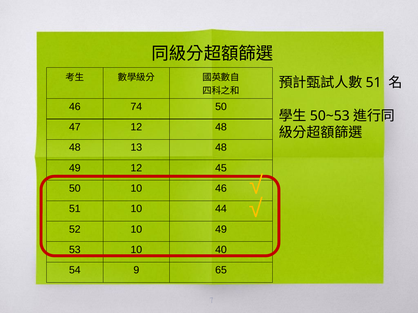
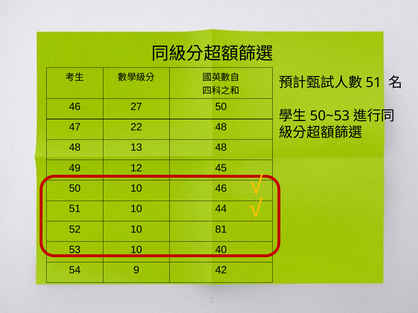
74: 74 -> 27 (136, 107)
47 12: 12 -> 22 (136, 127)
10 49: 49 -> 81 (221, 230)
65: 65 -> 42 (221, 271)
